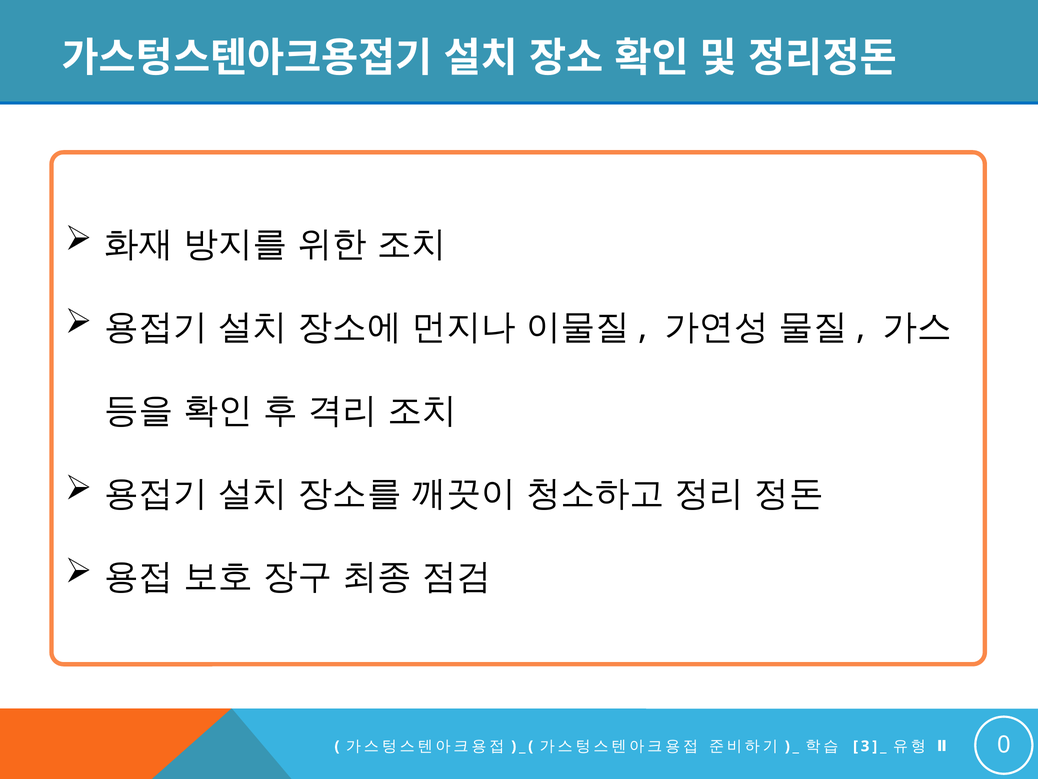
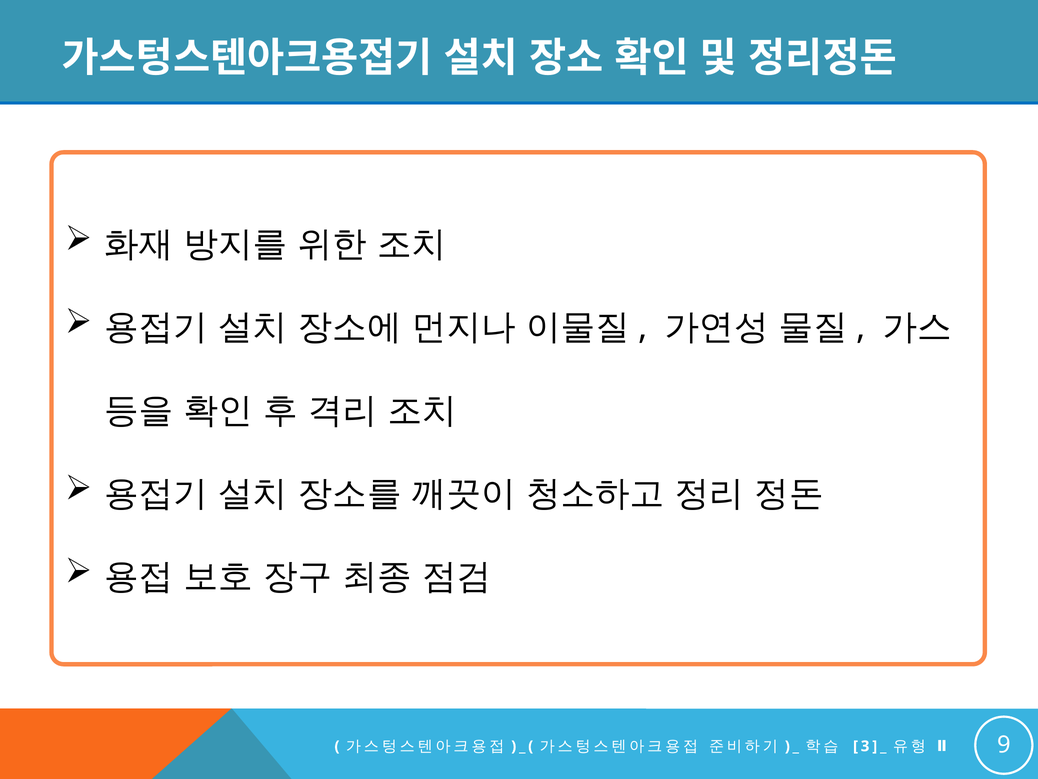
0: 0 -> 9 (1004, 745)
